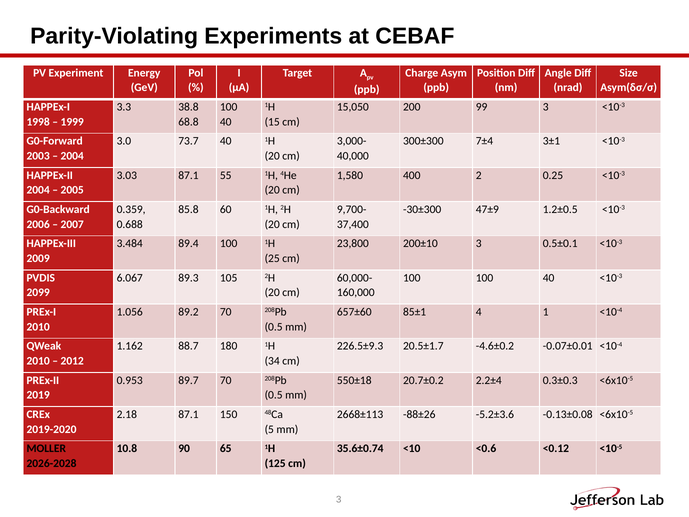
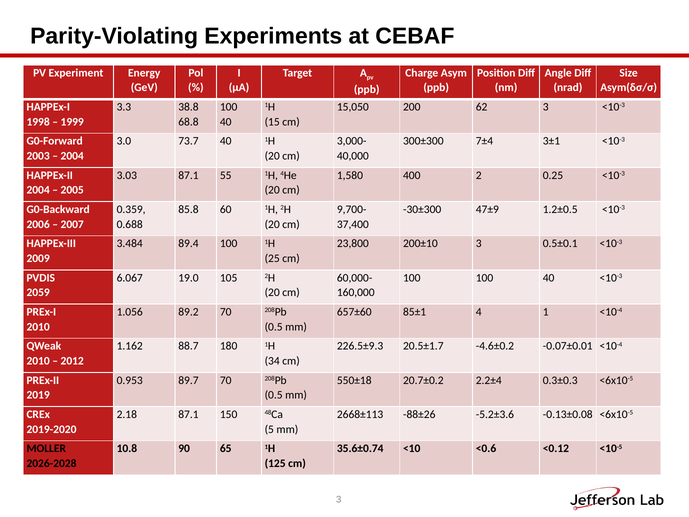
99: 99 -> 62 (482, 107)
89.3: 89.3 -> 19.0 (188, 278)
2099: 2099 -> 2059 (38, 293)
